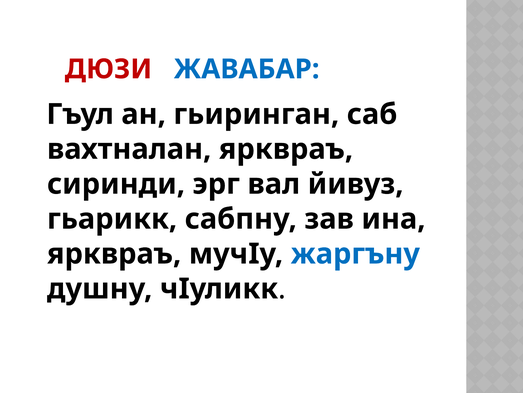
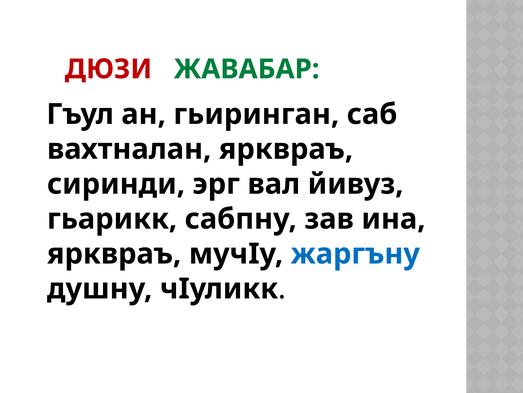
ЖАВАБАР colour: blue -> green (247, 69)
